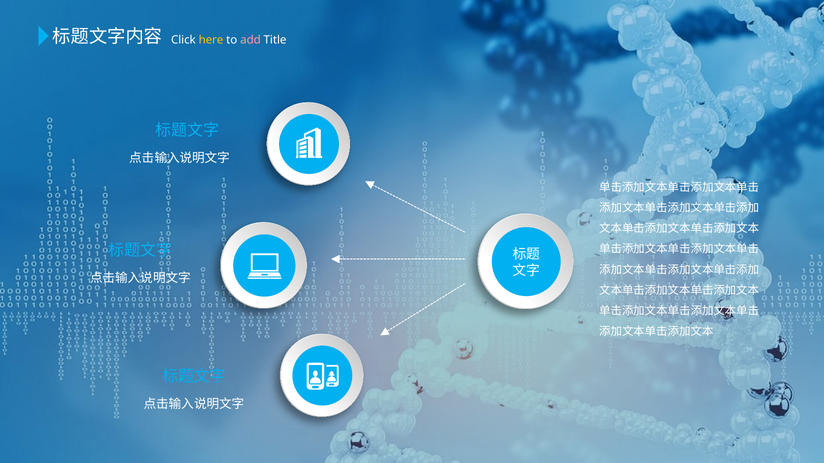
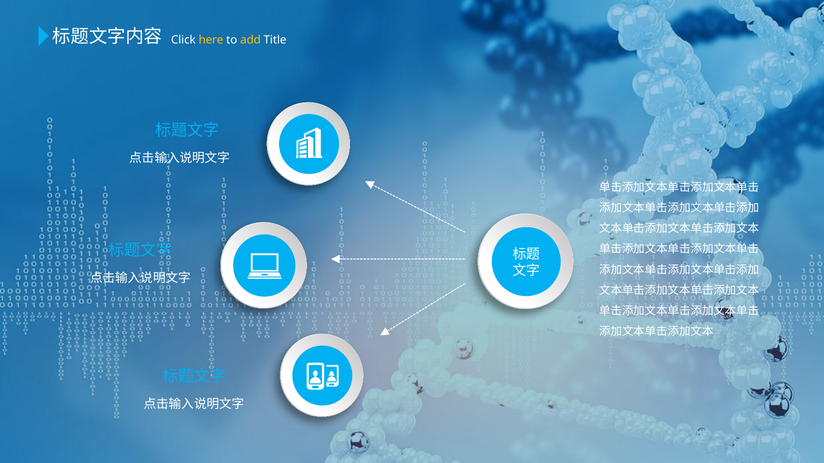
add colour: pink -> yellow (250, 40)
